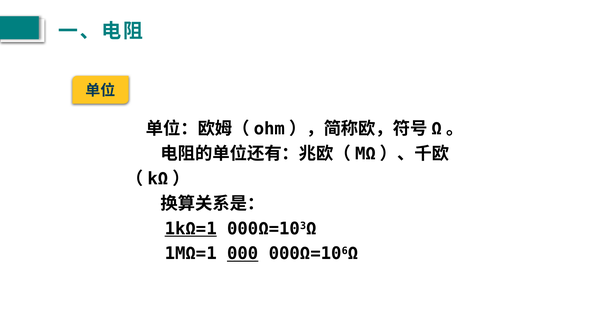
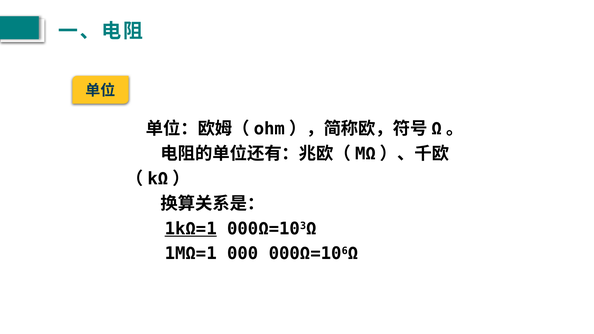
000 underline: present -> none (243, 254)
